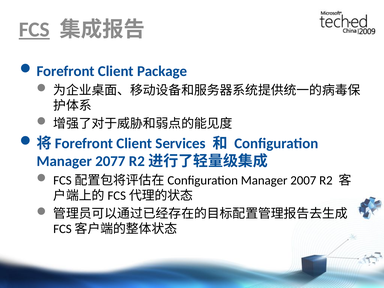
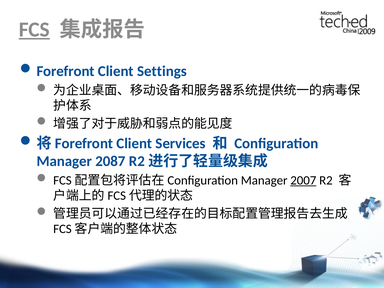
Package: Package -> Settings (162, 71)
2077: 2077 -> 2087 (110, 161)
2007 underline: none -> present (303, 180)
